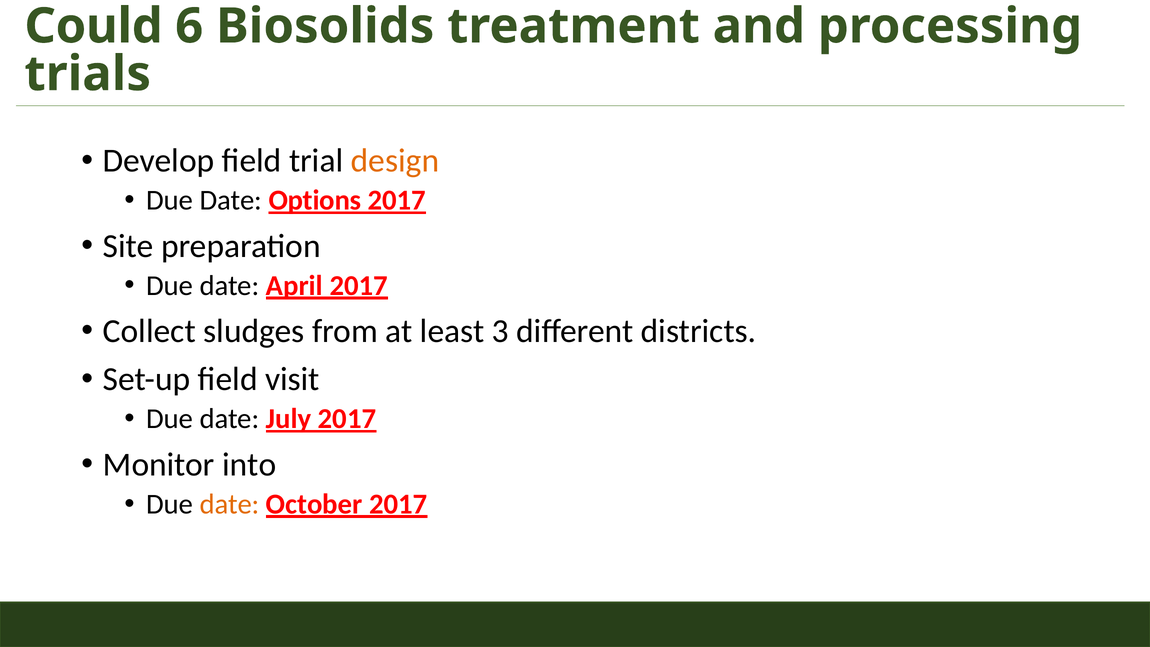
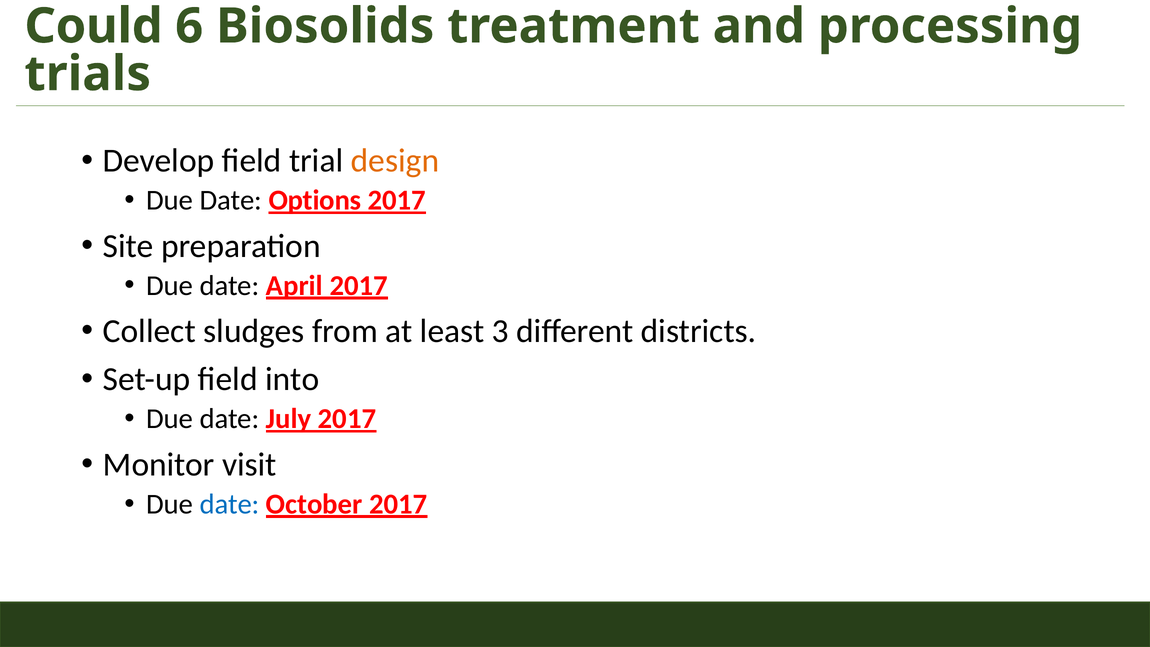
visit: visit -> into (292, 379)
into: into -> visit (249, 464)
date colour: orange -> blue (230, 504)
